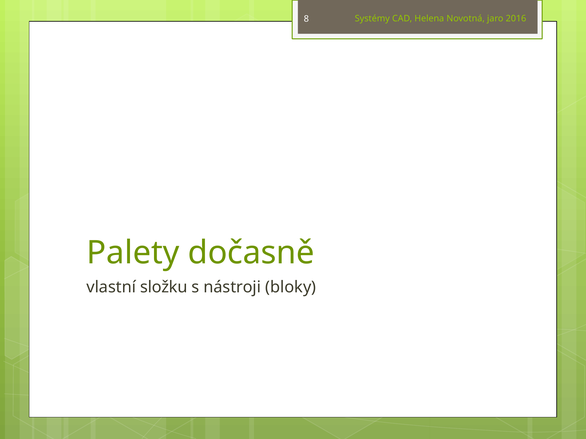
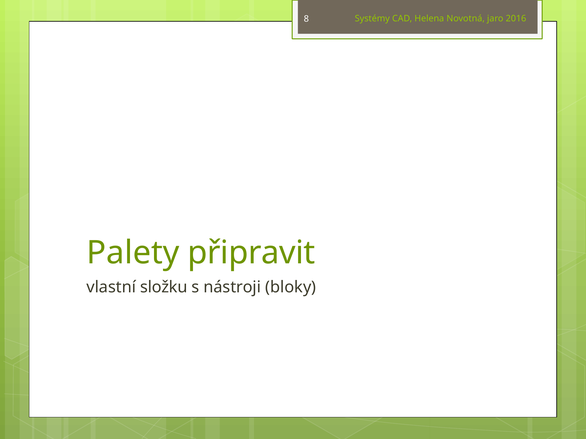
dočasně: dočasně -> připravit (251, 253)
